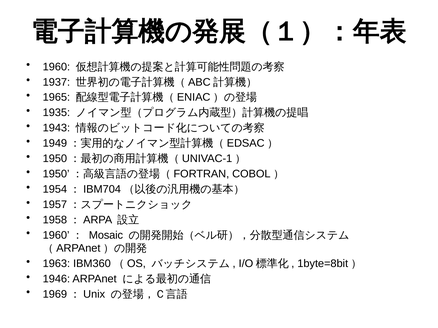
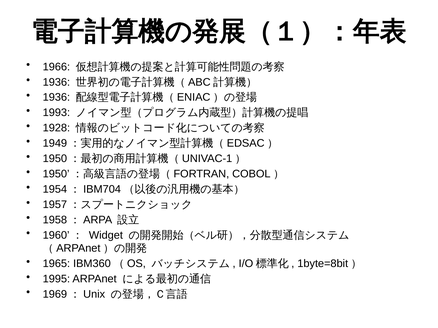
1960: 1960 -> 1966 (56, 67)
1937: 1937 -> 1936 (56, 82)
1965: 1965 -> 1936 (56, 98)
1935: 1935 -> 1993 (56, 113)
1943: 1943 -> 1928 (56, 128)
Mosaic: Mosaic -> Widget (106, 235)
1963: 1963 -> 1965 (56, 264)
1946: 1946 -> 1995 (56, 279)
